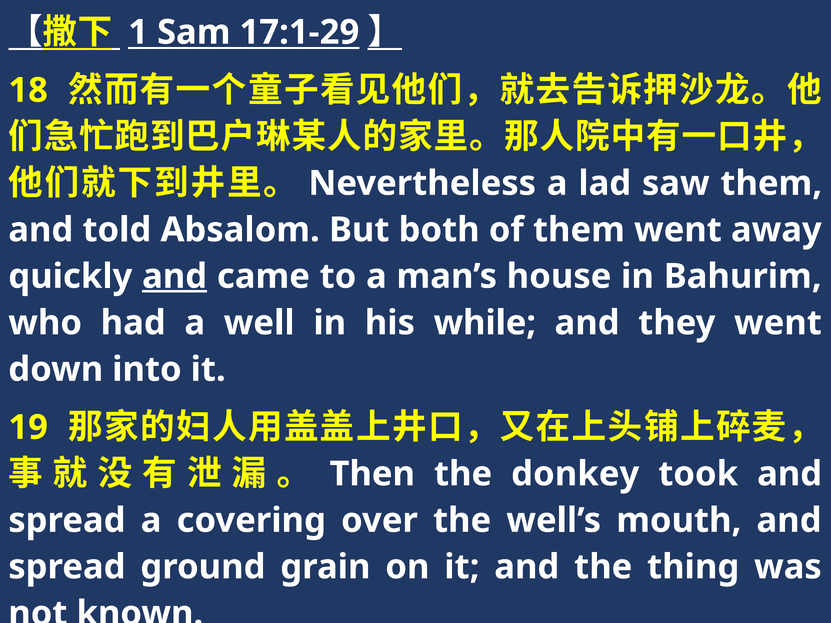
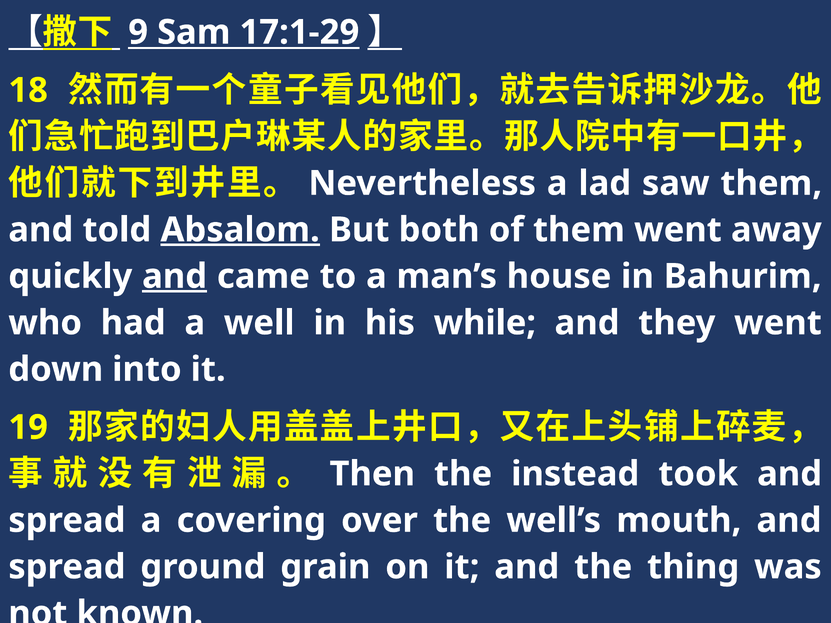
1: 1 -> 9 (138, 32)
Absalom underline: none -> present (240, 230)
donkey: donkey -> instead (575, 474)
